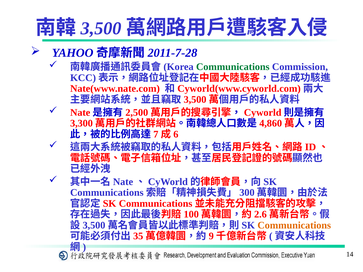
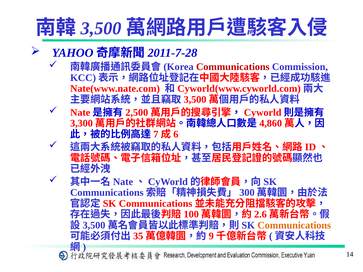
Communications colour: green -> red (233, 67)
